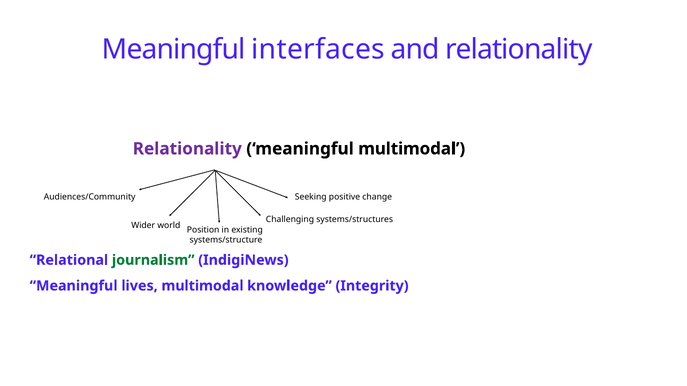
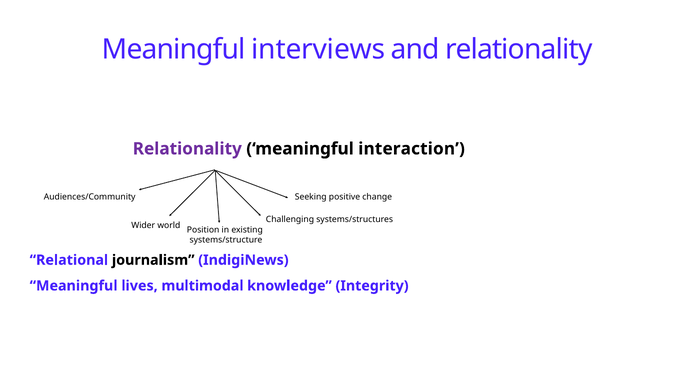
interfaces: interfaces -> interviews (318, 49)
meaningful multimodal: multimodal -> interaction (412, 149)
journalism colour: green -> black (153, 260)
